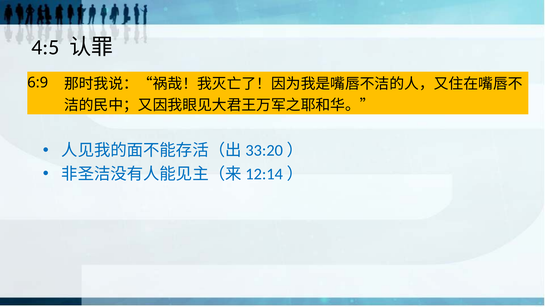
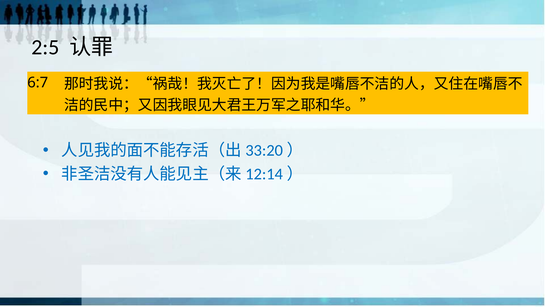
4:5: 4:5 -> 2:5 (45, 47)
6:9: 6:9 -> 6:7 (38, 83)
